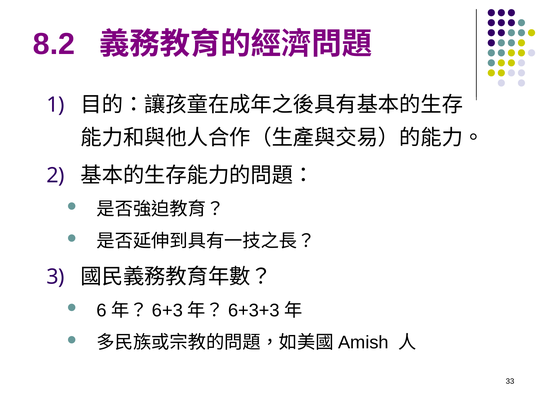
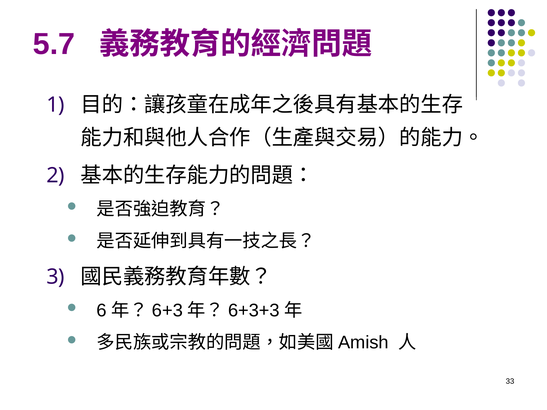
8.2: 8.2 -> 5.7 (54, 44)
